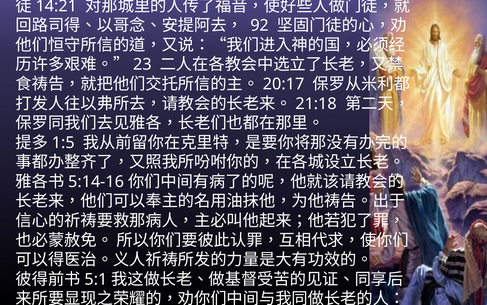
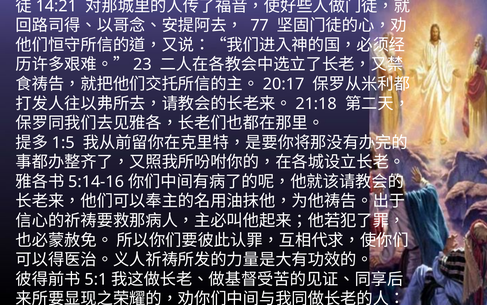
92: 92 -> 77 (260, 26)
